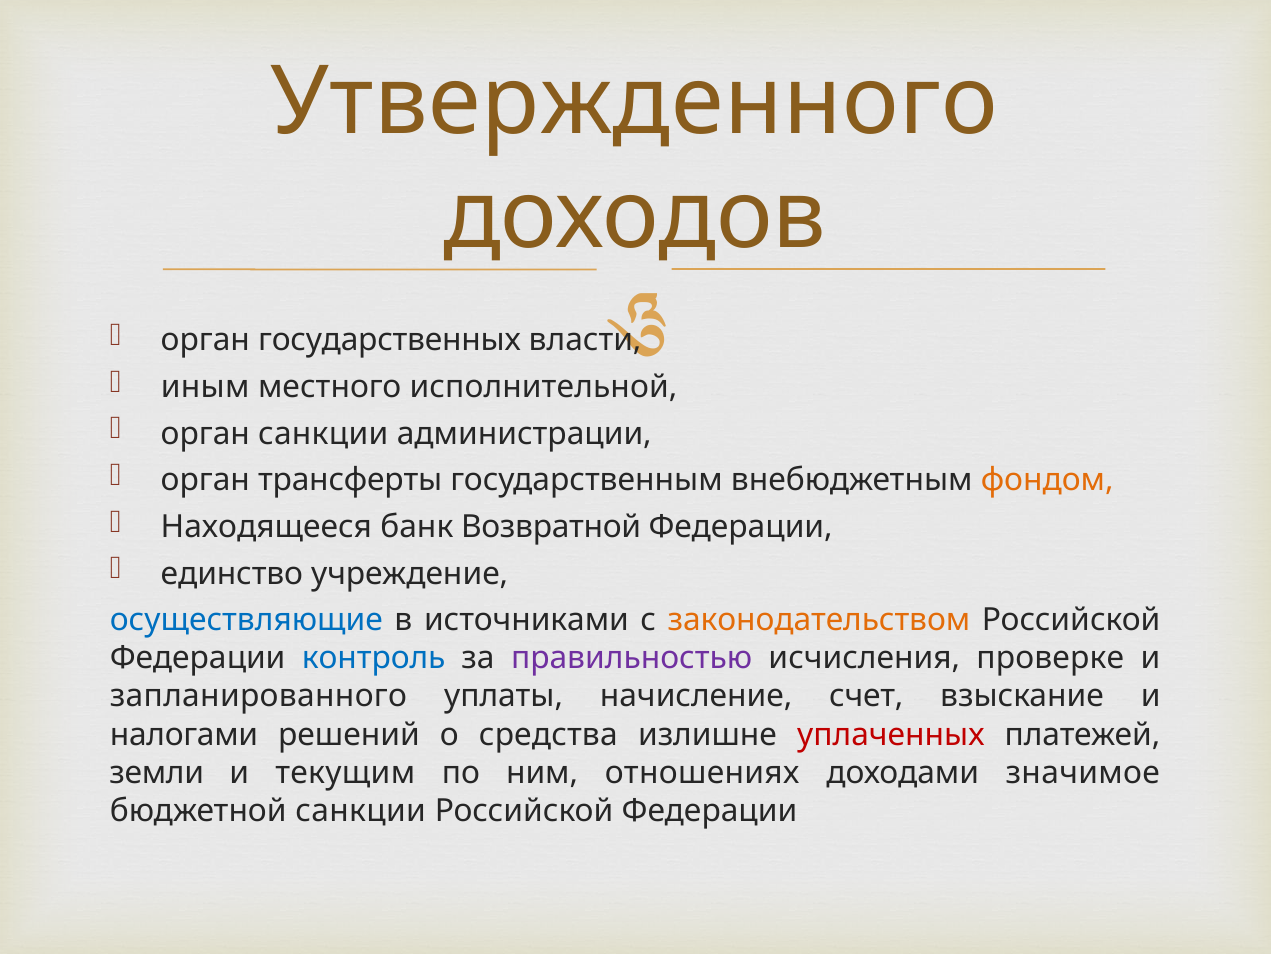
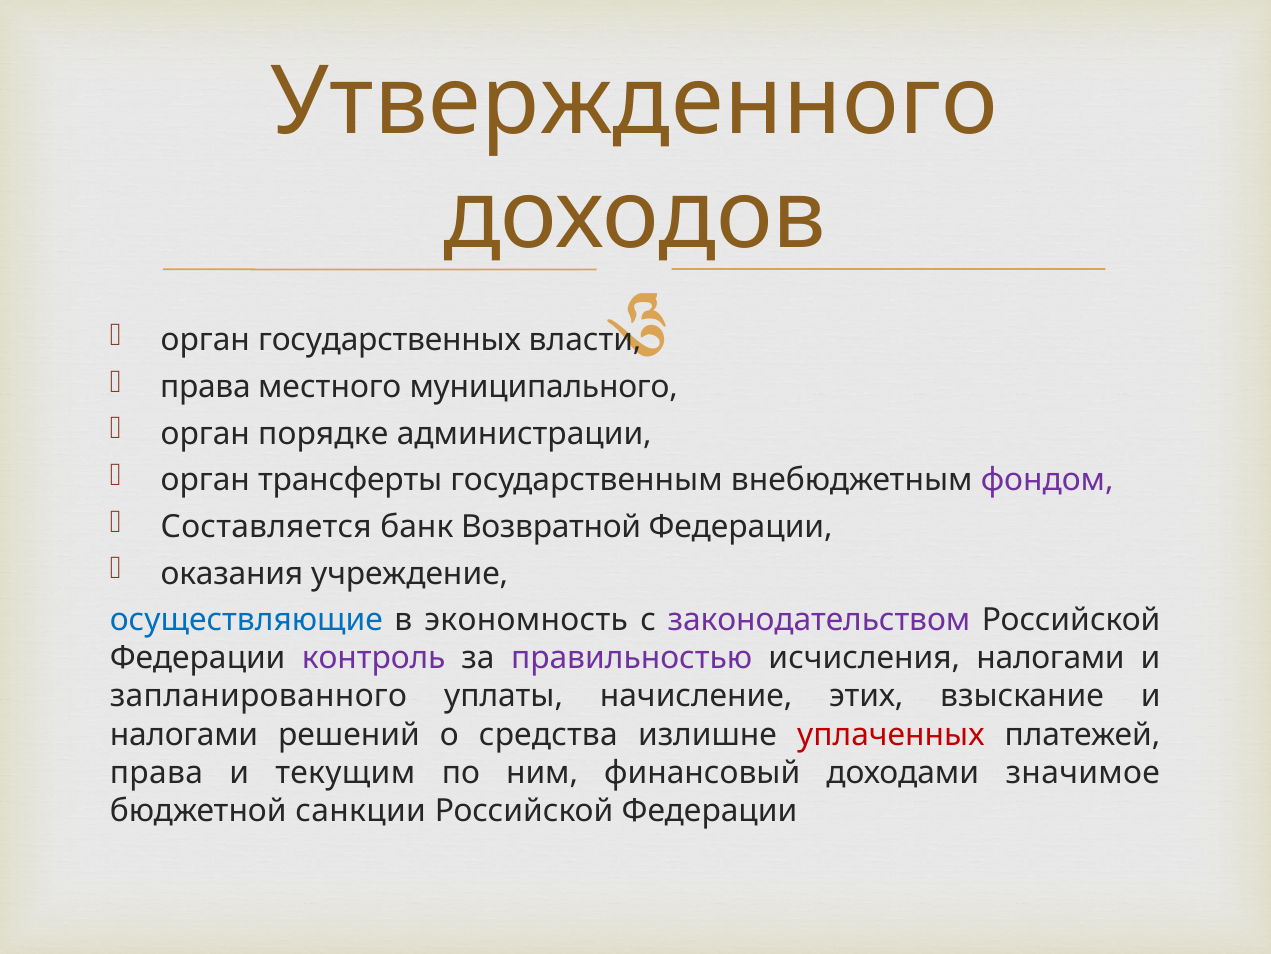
иным: иным -> права (205, 387)
исполнительной: исполнительной -> муниципального (544, 387)
орган санкции: санкции -> порядке (323, 433)
фондом colour: orange -> purple (1047, 480)
Находящееся: Находящееся -> Составляется (266, 526)
единство: единство -> оказания (232, 573)
источниками: источниками -> экономность (526, 620)
законодательством colour: orange -> purple (819, 620)
контроль colour: blue -> purple (374, 658)
исчисления проверке: проверке -> налогами (1051, 658)
счет: счет -> этих (866, 696)
земли: земли -> права (156, 772)
отношениях: отношениях -> финансовый (702, 772)
